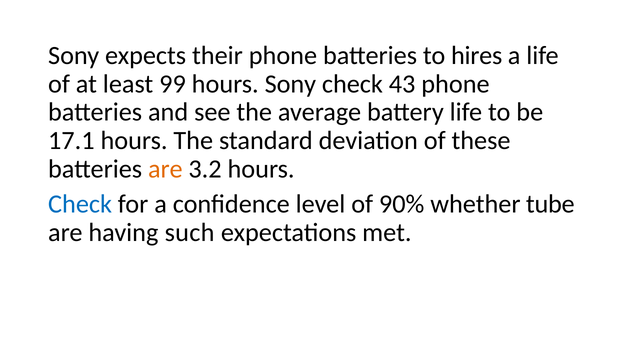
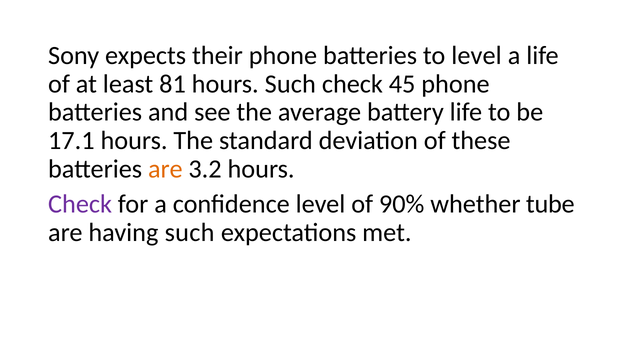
to hires: hires -> level (476, 55)
99: 99 -> 81 (173, 84)
hours Sony: Sony -> Such (290, 84)
43: 43 -> 45 (402, 84)
Check colour: blue -> purple (80, 204)
